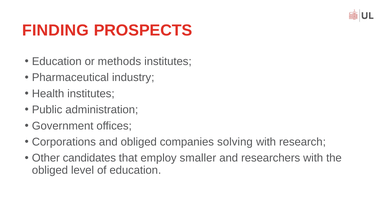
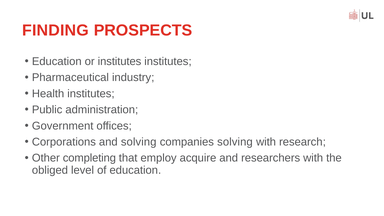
or methods: methods -> institutes (119, 61)
and obliged: obliged -> solving (139, 142)
candidates: candidates -> completing (89, 158)
smaller: smaller -> acquire (198, 158)
